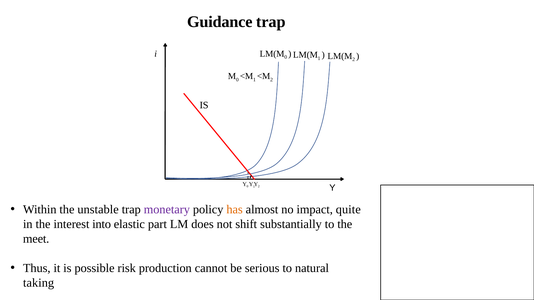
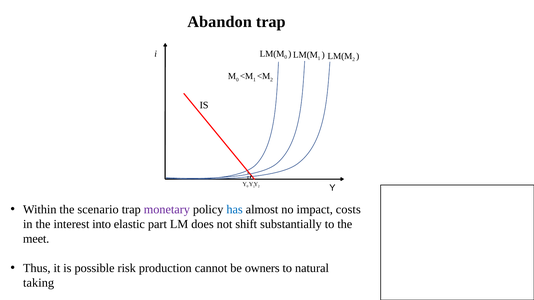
Guidance: Guidance -> Abandon (220, 22)
unstable: unstable -> scenario (98, 210)
has colour: orange -> blue (235, 210)
quite: quite -> costs (348, 210)
serious: serious -> owners (262, 269)
